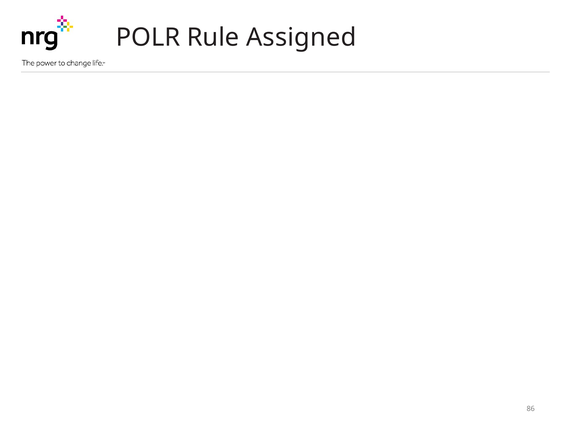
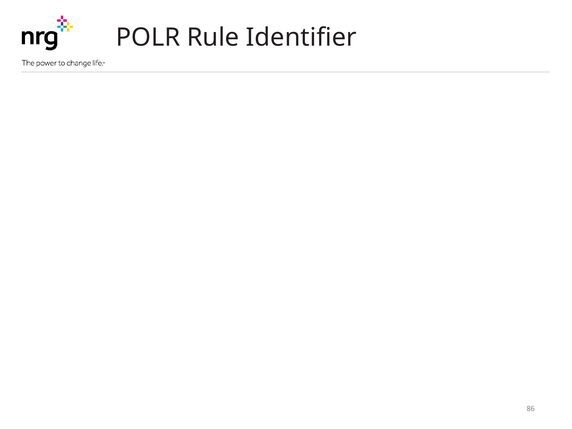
Assigned: Assigned -> Identifier (301, 37)
